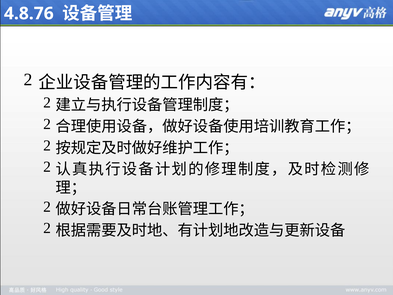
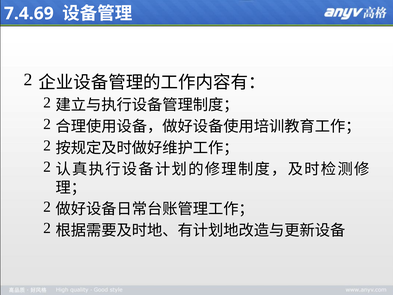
4.8.76: 4.8.76 -> 7.4.69 (29, 13)
